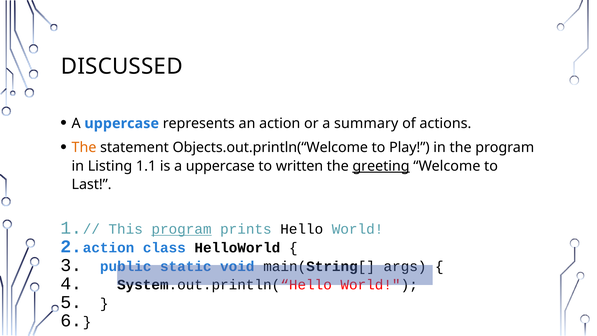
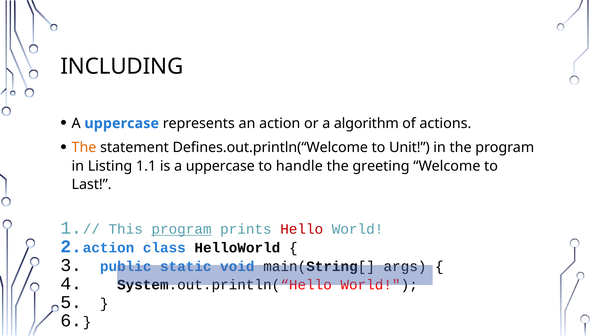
DISCUSSED: DISCUSSED -> INCLUDING (122, 66)
summary: summary -> algorithm (366, 123)
Objects.out.println(“Welcome: Objects.out.println(“Welcome -> Defines.out.println(“Welcome (270, 147)
Play: Play -> Unit (409, 147)
written: written -> handle (299, 166)
greeting underline: present -> none (381, 166)
Hello colour: black -> red (302, 229)
